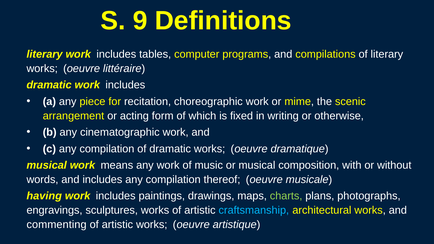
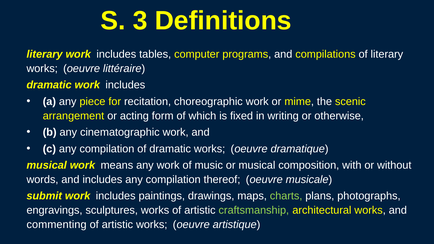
9: 9 -> 3 (140, 21)
having: having -> submit (44, 196)
craftsmanship colour: light blue -> light green (254, 210)
